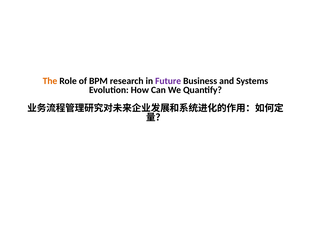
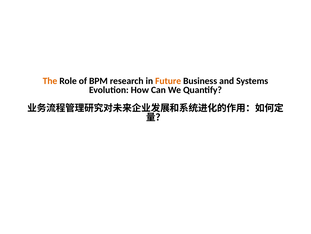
Future colour: purple -> orange (168, 81)
